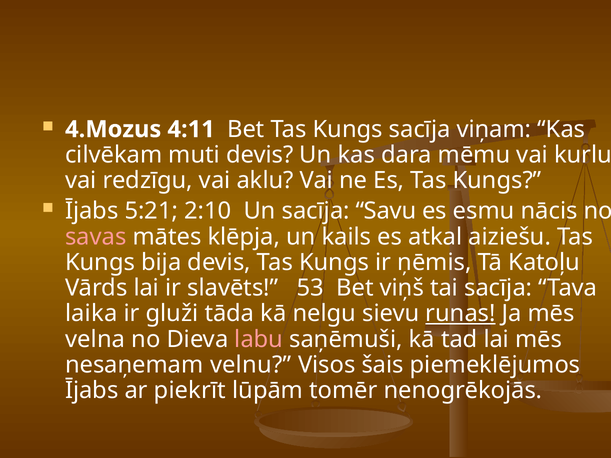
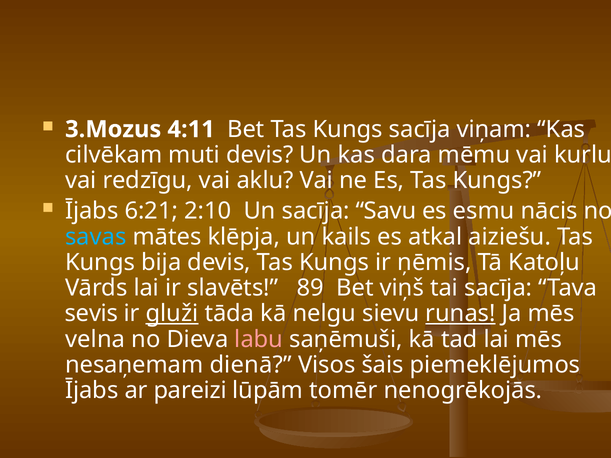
4.Mozus: 4.Mozus -> 3.Mozus (113, 129)
5:21: 5:21 -> 6:21 (151, 211)
savas colour: pink -> light blue (96, 237)
53: 53 -> 89 (310, 288)
laika: laika -> sevis (91, 314)
gluži underline: none -> present (172, 314)
velnu: velnu -> dienā (251, 365)
piekrīt: piekrīt -> pareizi (190, 391)
